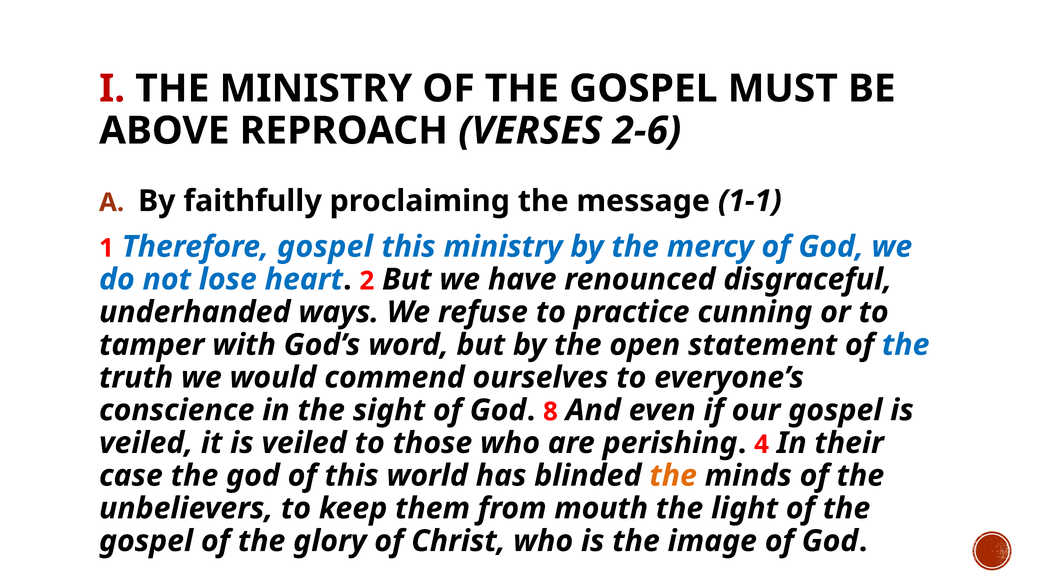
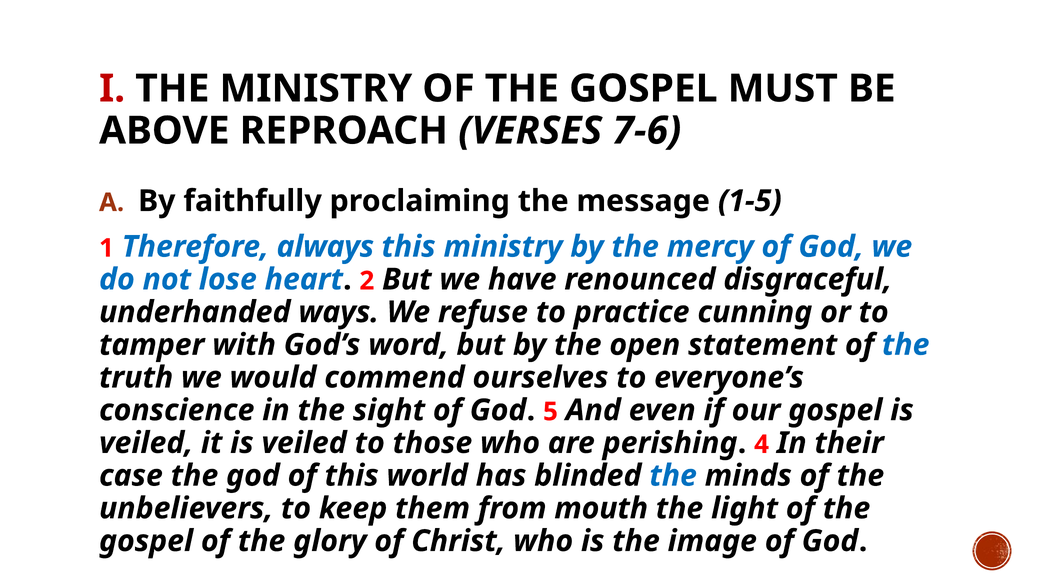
2-6: 2-6 -> 7-6 (647, 131)
1-1: 1-1 -> 1-5 (750, 201)
Therefore gospel: gospel -> always (325, 247)
8: 8 -> 5 (550, 412)
the colour: orange -> blue (673, 476)
